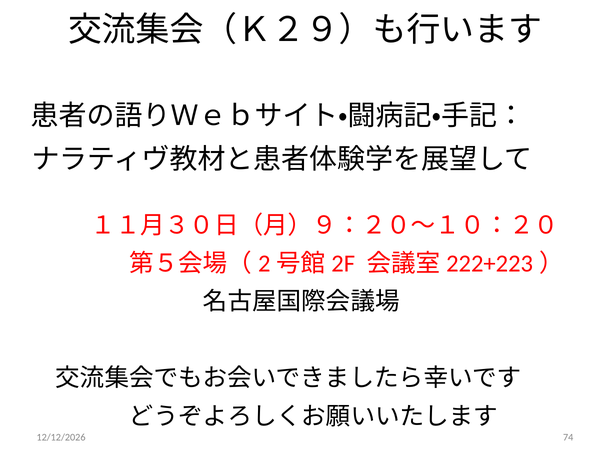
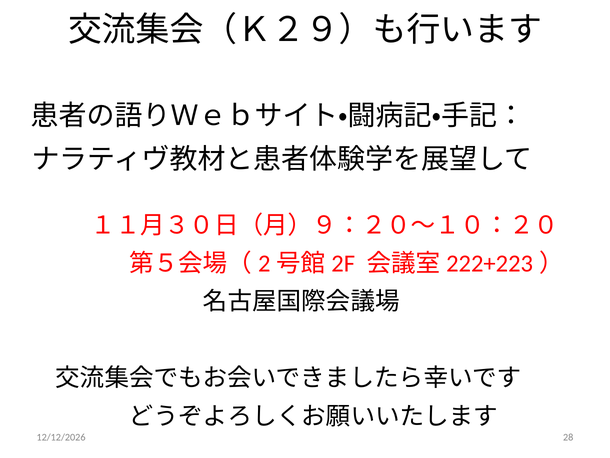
74: 74 -> 28 (568, 437)
